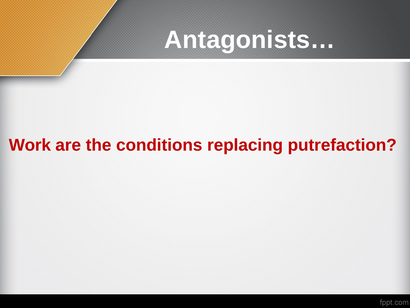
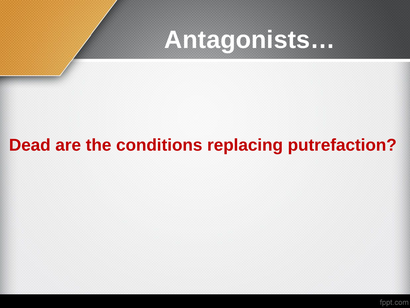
Work: Work -> Dead (30, 145)
